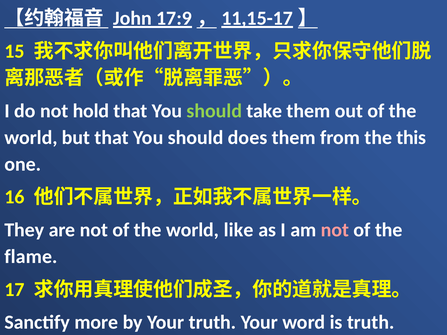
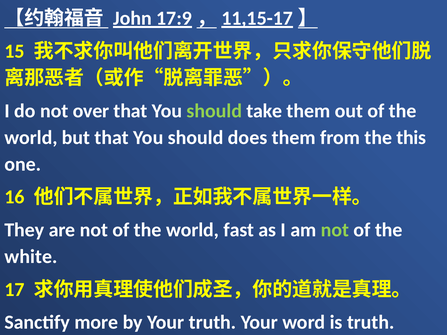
hold: hold -> over (91, 111)
like: like -> fast (239, 230)
not colour: pink -> light green (335, 230)
flame: flame -> white (31, 257)
